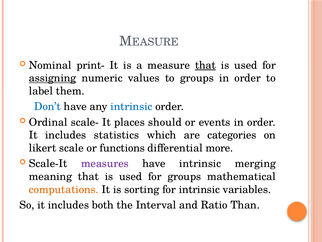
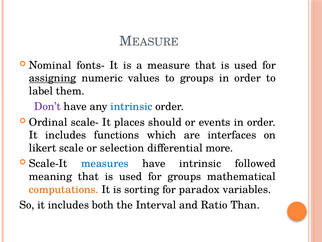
print-: print- -> fonts- (91, 65)
that underline: present -> none (205, 65)
Don’t colour: blue -> purple (47, 106)
statistics: statistics -> functions (117, 135)
categories: categories -> interfaces (232, 135)
functions: functions -> selection (122, 148)
measures colour: purple -> blue (105, 163)
merging: merging -> followed (255, 163)
for intrinsic: intrinsic -> paradox (199, 189)
